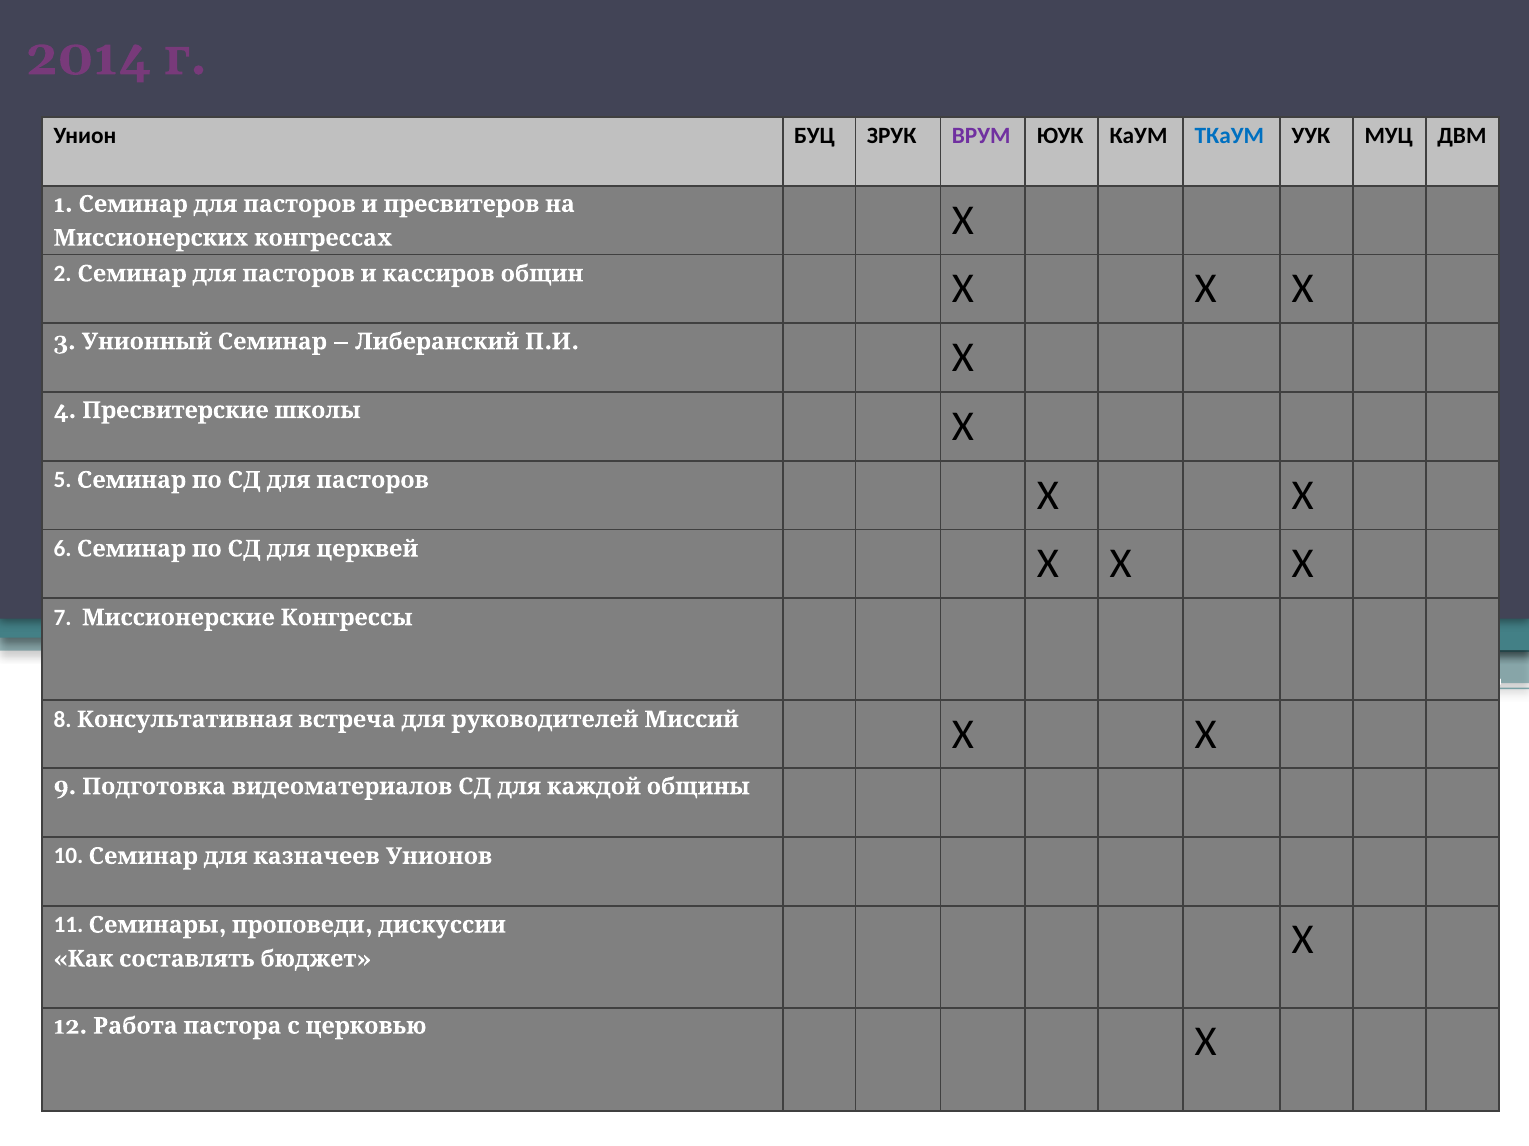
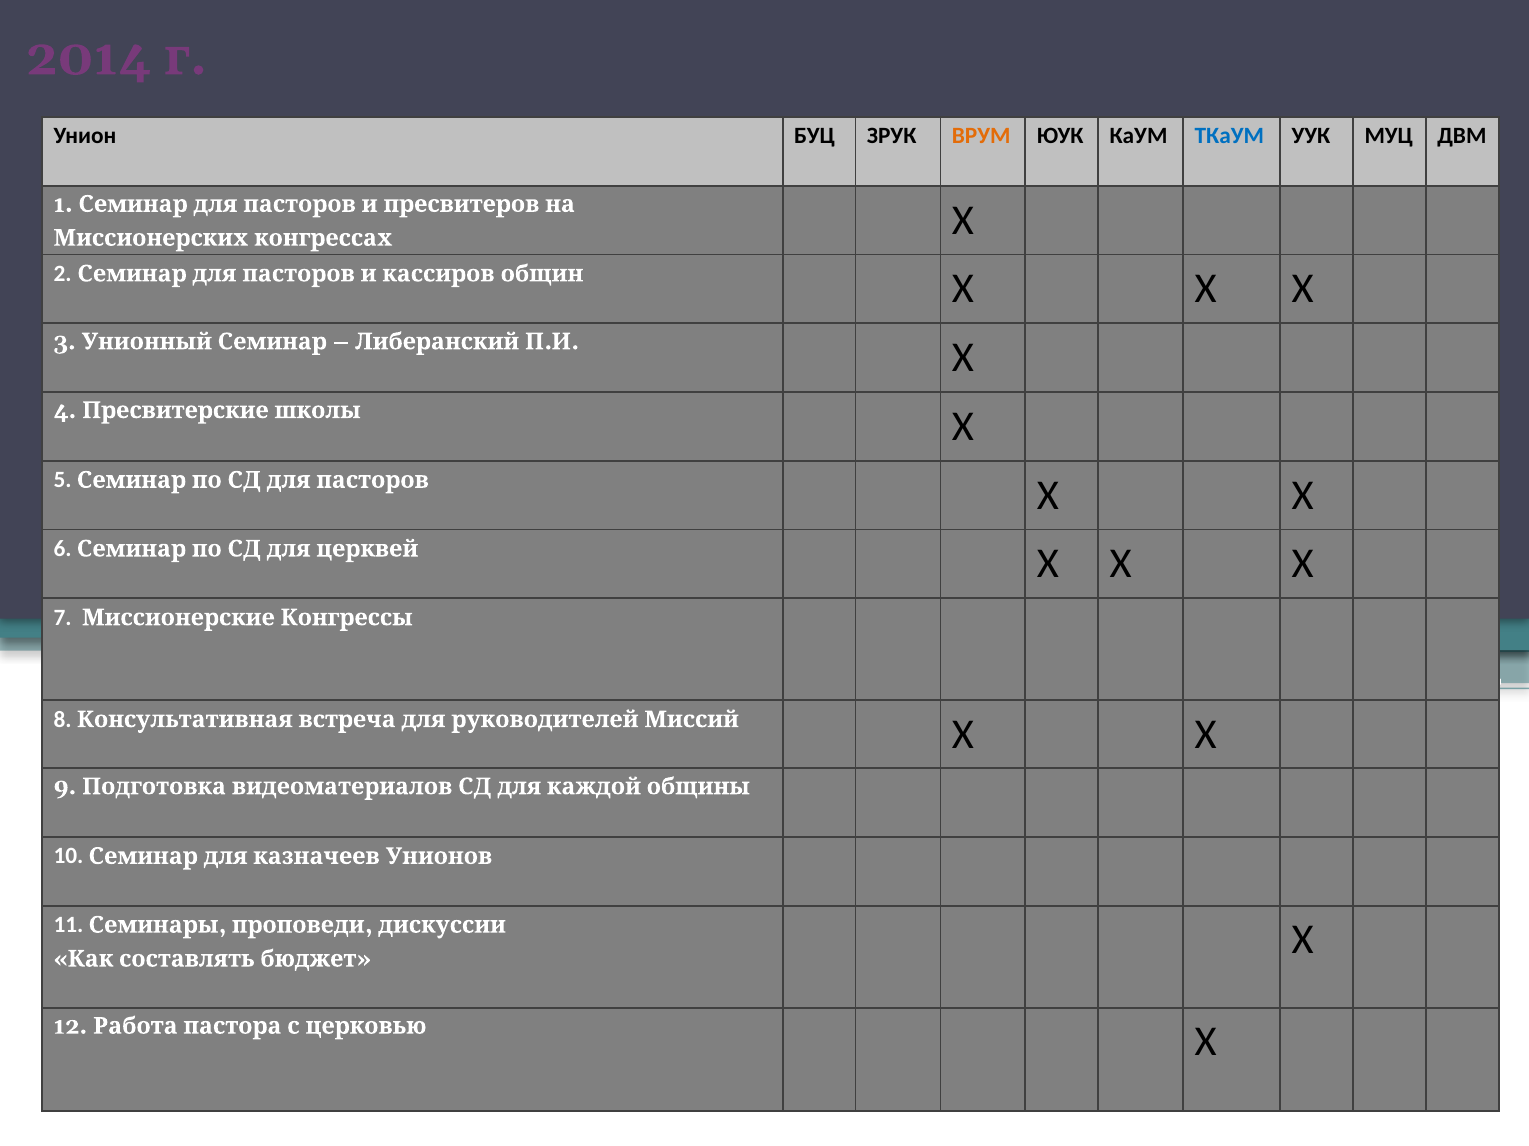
ВРУМ colour: purple -> orange (981, 136)
